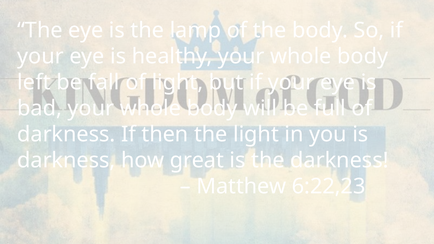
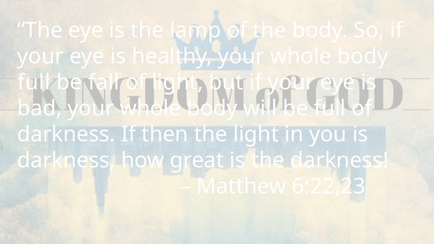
left: left -> full (34, 82)
